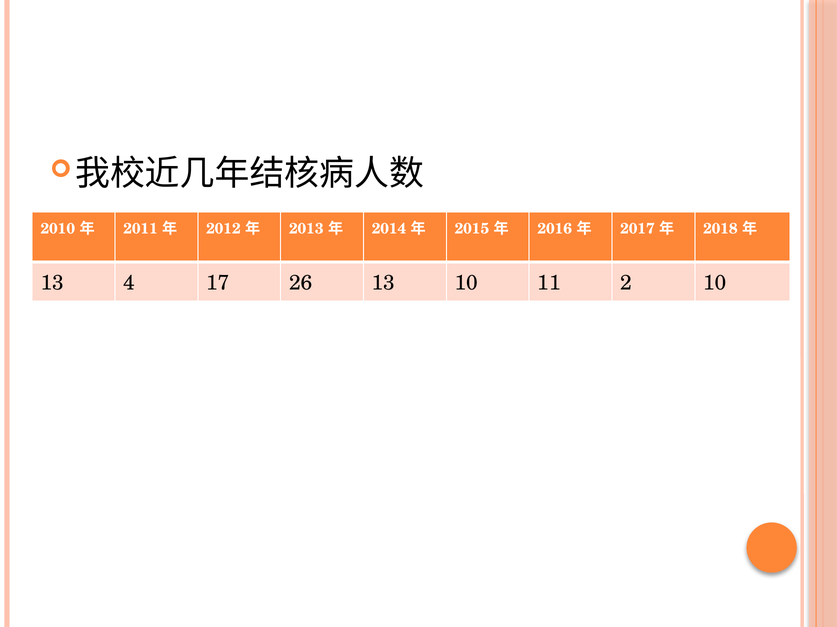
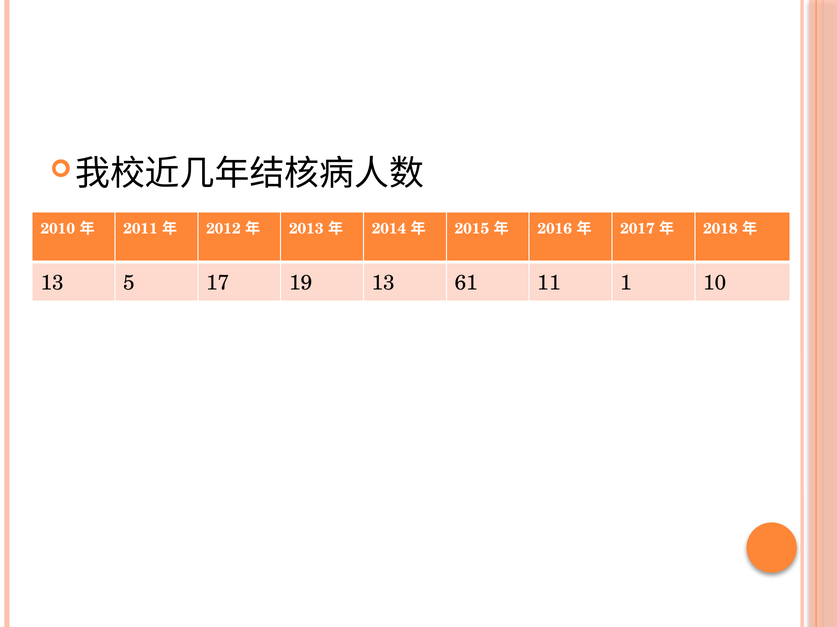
4: 4 -> 5 (129, 283)
26: 26 -> 19 (301, 283)
13 10: 10 -> 61 (466, 283)
2: 2 -> 1 (626, 283)
